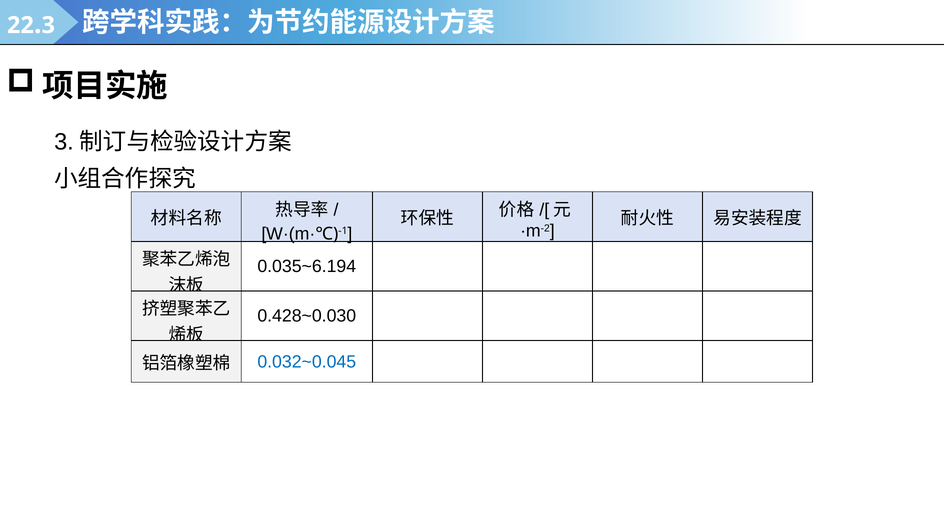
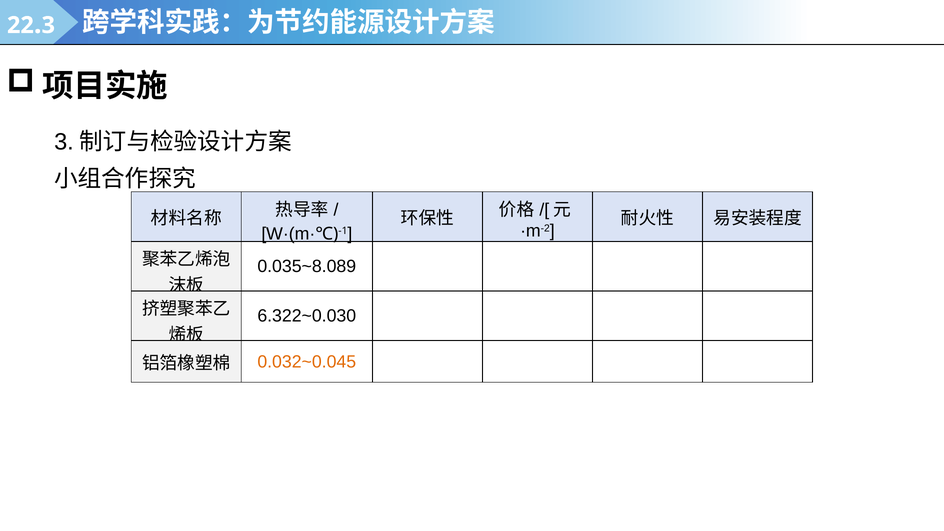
0.035~6.194: 0.035~6.194 -> 0.035~8.089 (307, 266)
0.428~0.030: 0.428~0.030 -> 6.322~0.030 (307, 316)
0.032~0.045 colour: blue -> orange (307, 362)
